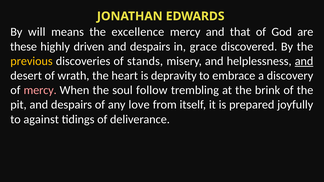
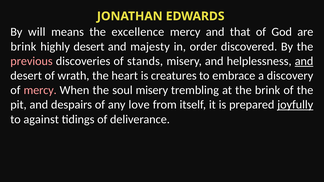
these: these -> brink (23, 47)
highly driven: driven -> desert (89, 47)
despairs: despairs -> majesty (150, 47)
grace: grace -> order (203, 47)
previous colour: yellow -> pink (32, 61)
depravity: depravity -> creatures (174, 76)
soul follow: follow -> misery (152, 90)
joyfully underline: none -> present (295, 105)
